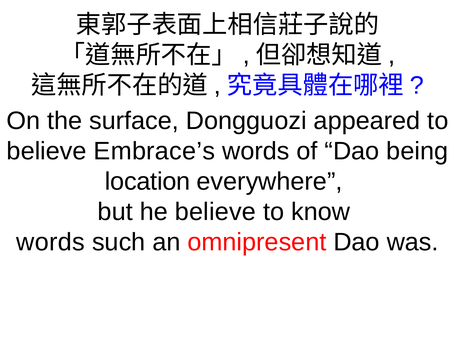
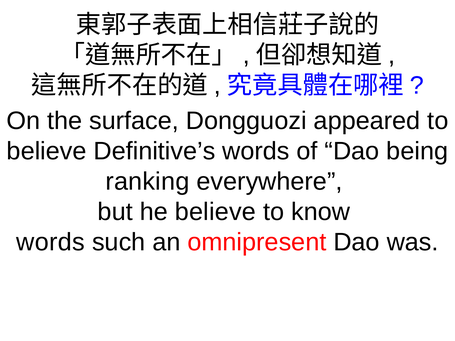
Embrace’s: Embrace’s -> Definitive’s (154, 151)
location: location -> ranking (147, 182)
